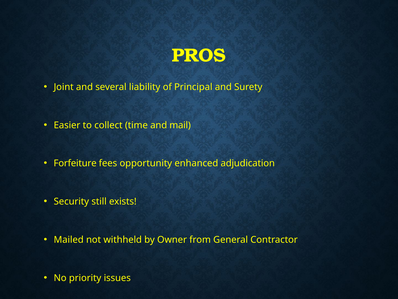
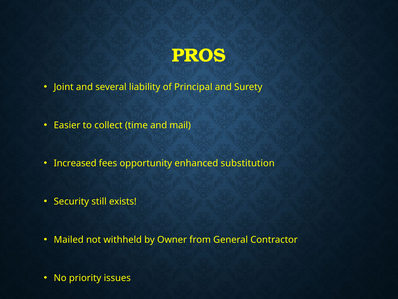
Forfeiture: Forfeiture -> Increased (75, 163)
adjudication: adjudication -> substitution (248, 163)
